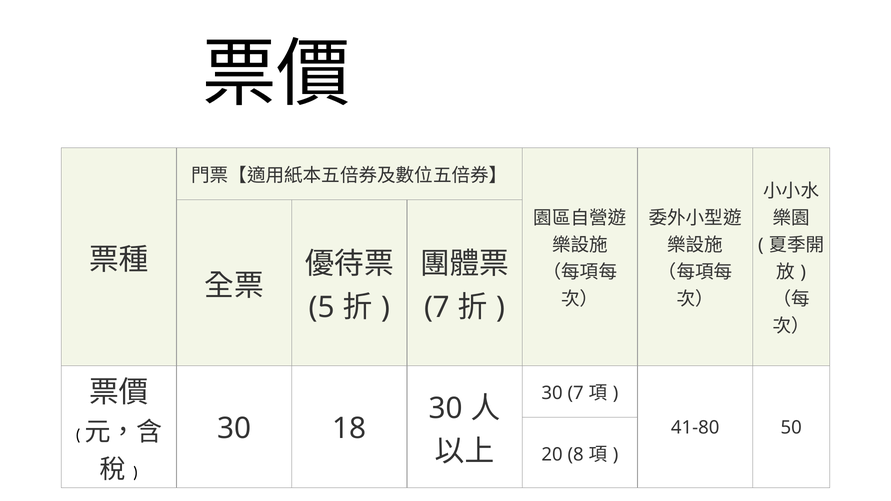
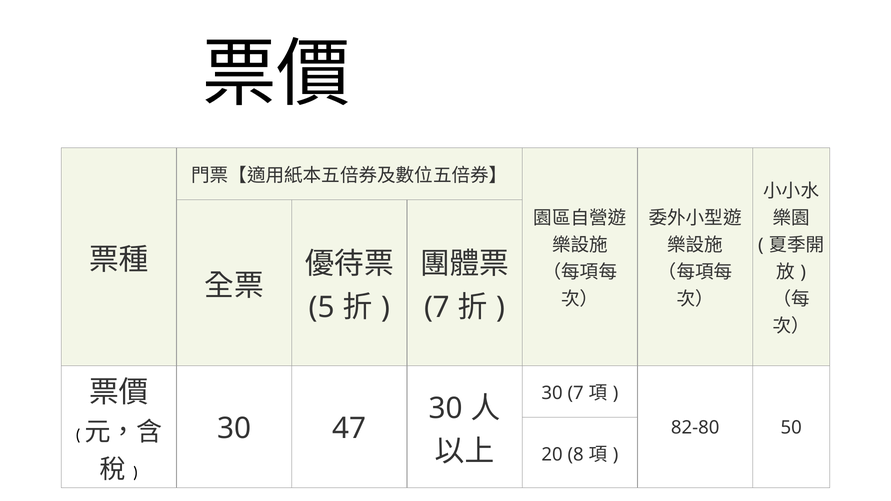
18: 18 -> 47 (349, 429)
41-80: 41-80 -> 82-80 (695, 428)
